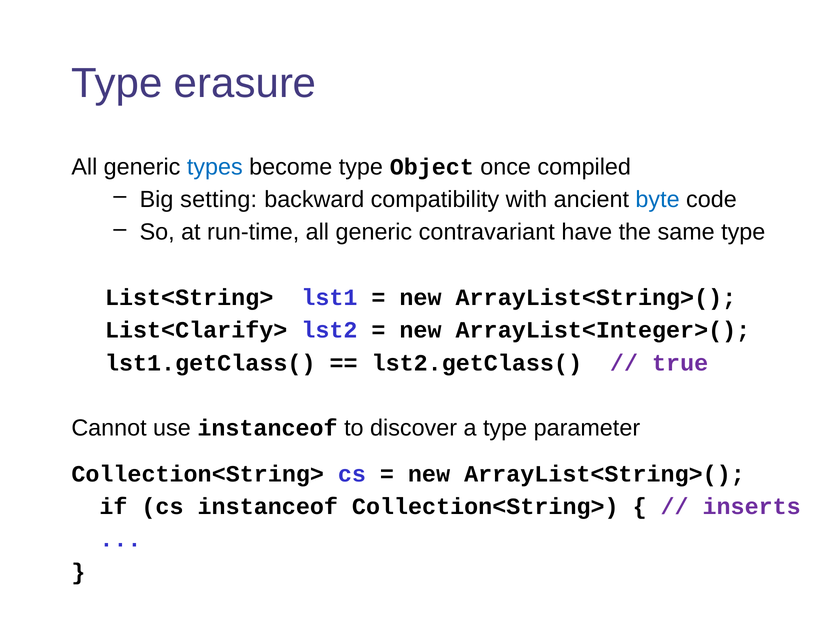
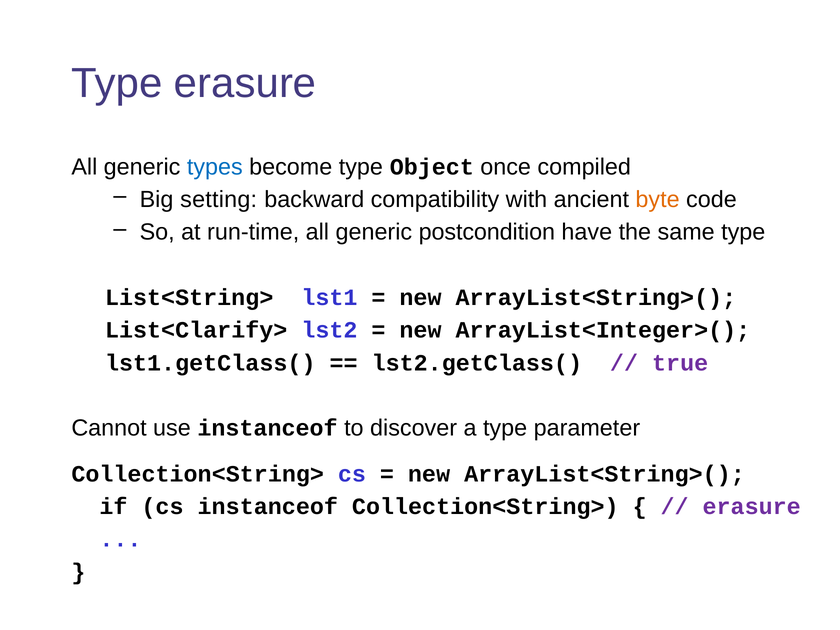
byte colour: blue -> orange (658, 200)
contravariant: contravariant -> postcondition (487, 232)
inserts: inserts -> erasure (752, 507)
